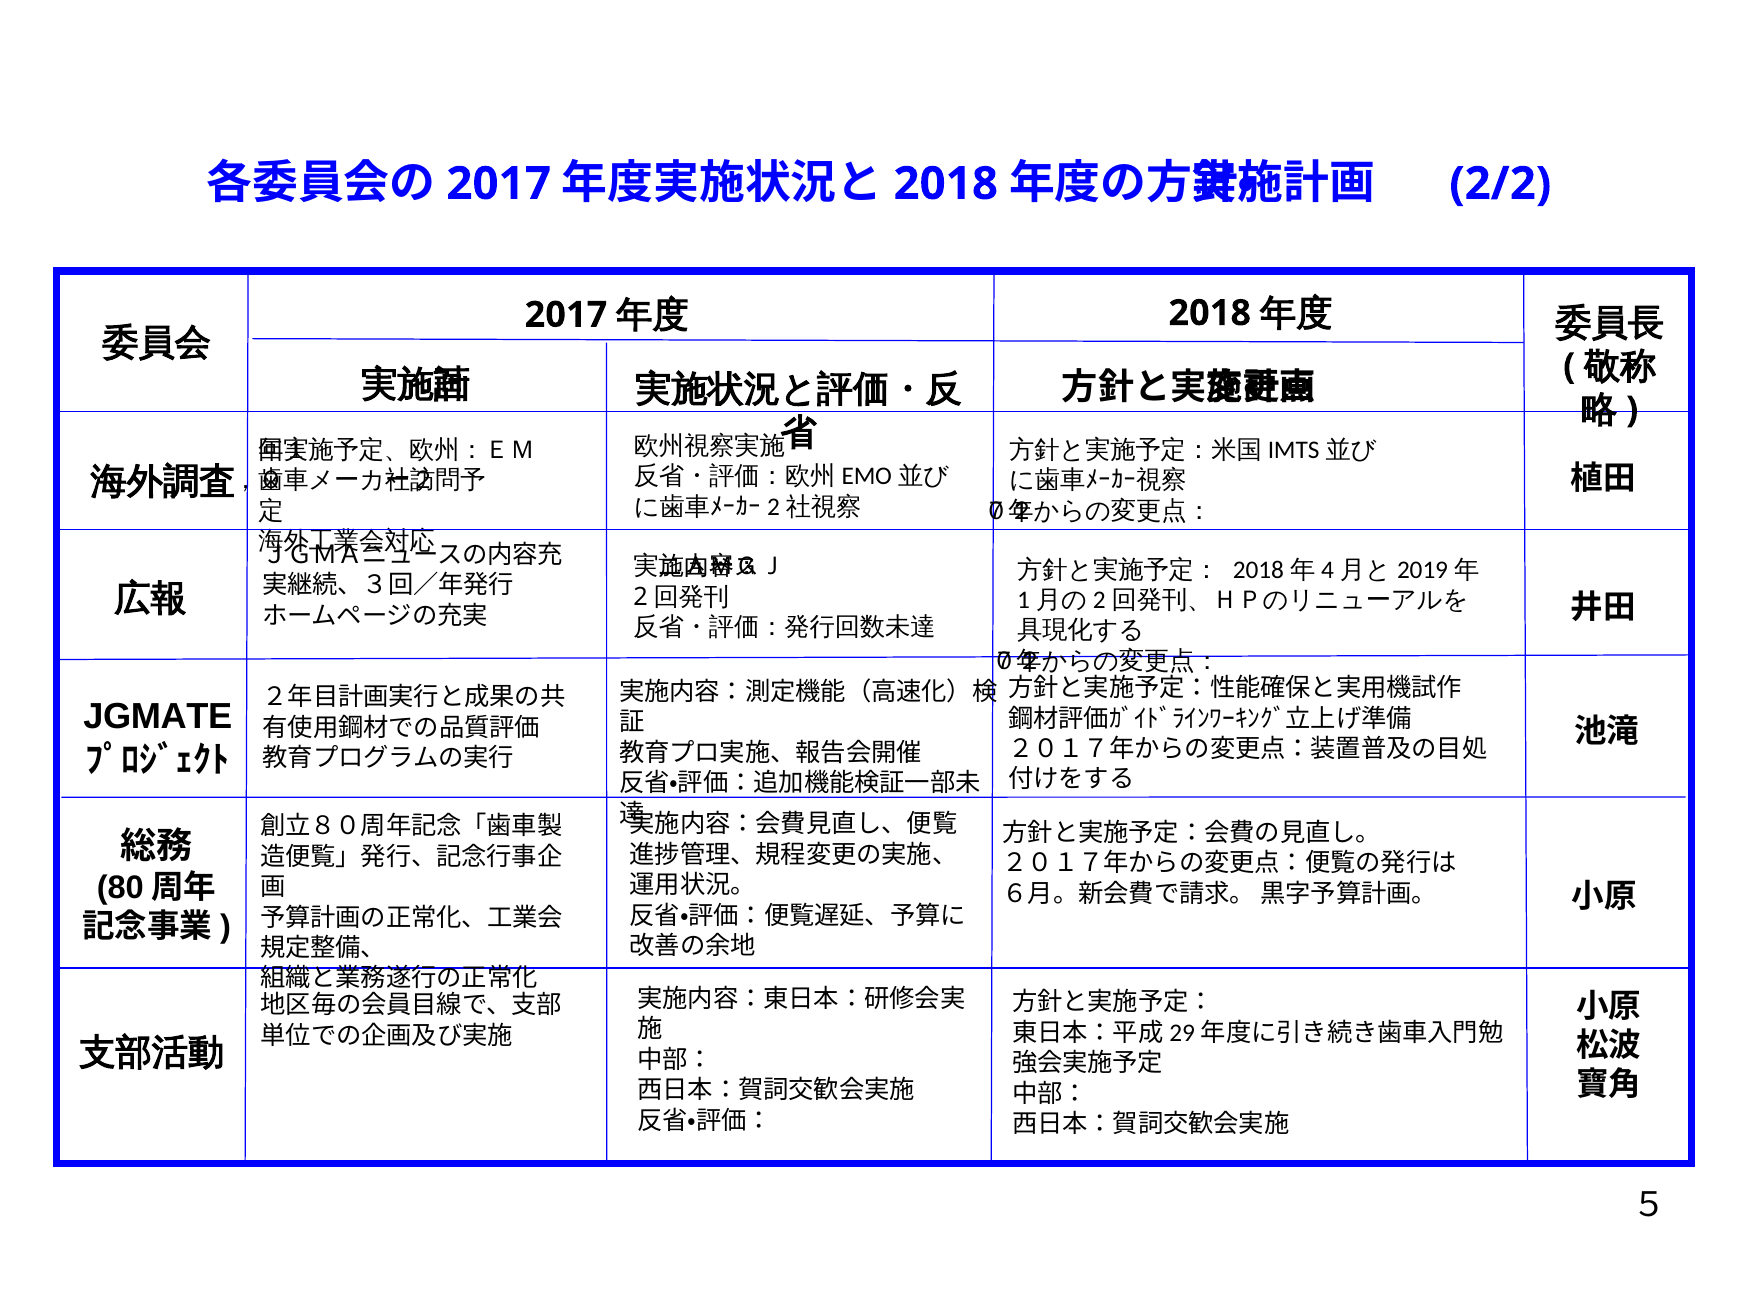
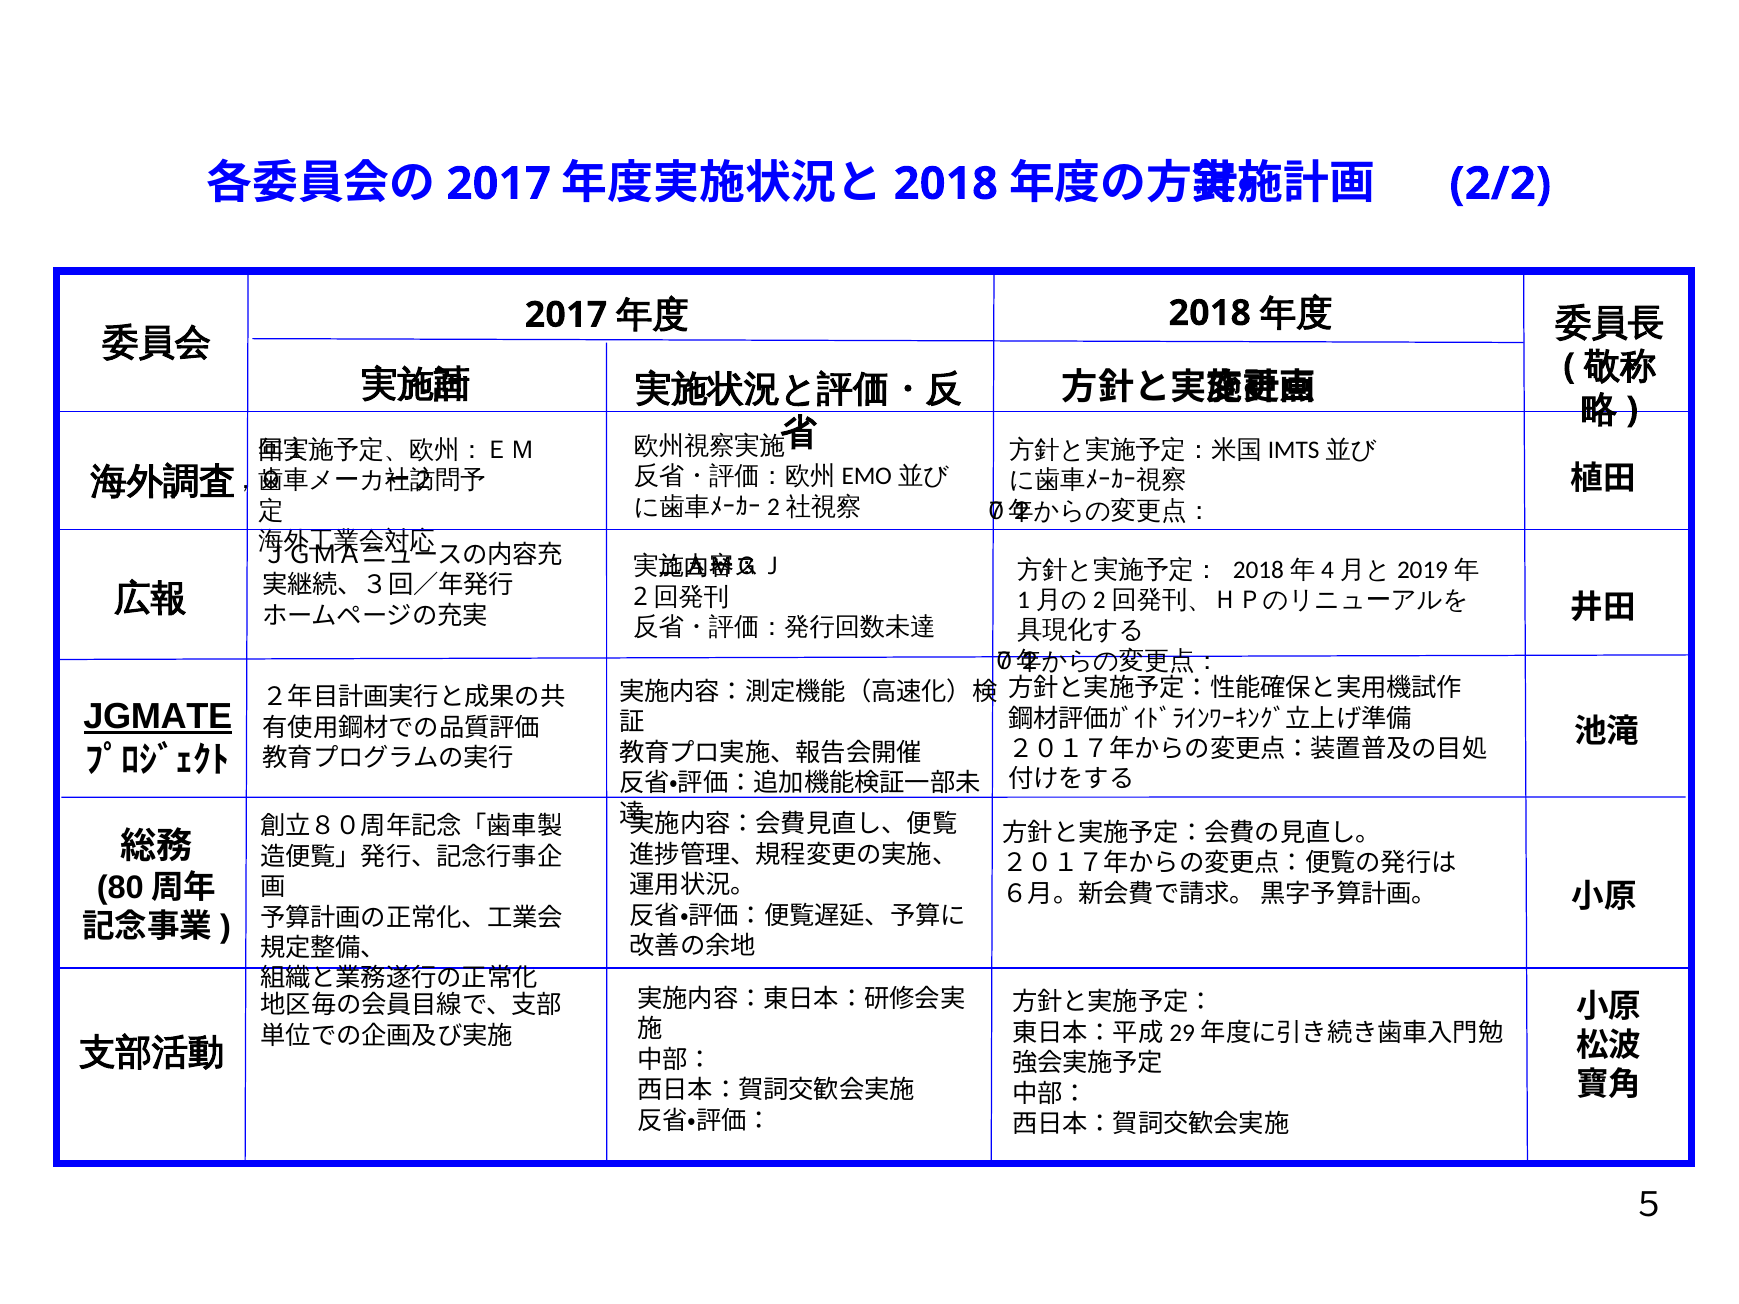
JGMATE underline: none -> present (158, 717)
